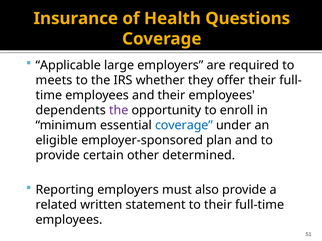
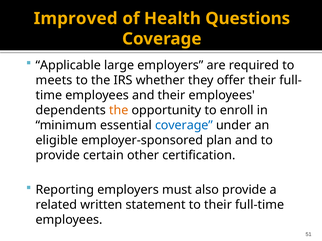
Insurance: Insurance -> Improved (76, 19)
the colour: purple -> orange (119, 110)
determined: determined -> certification (199, 155)
